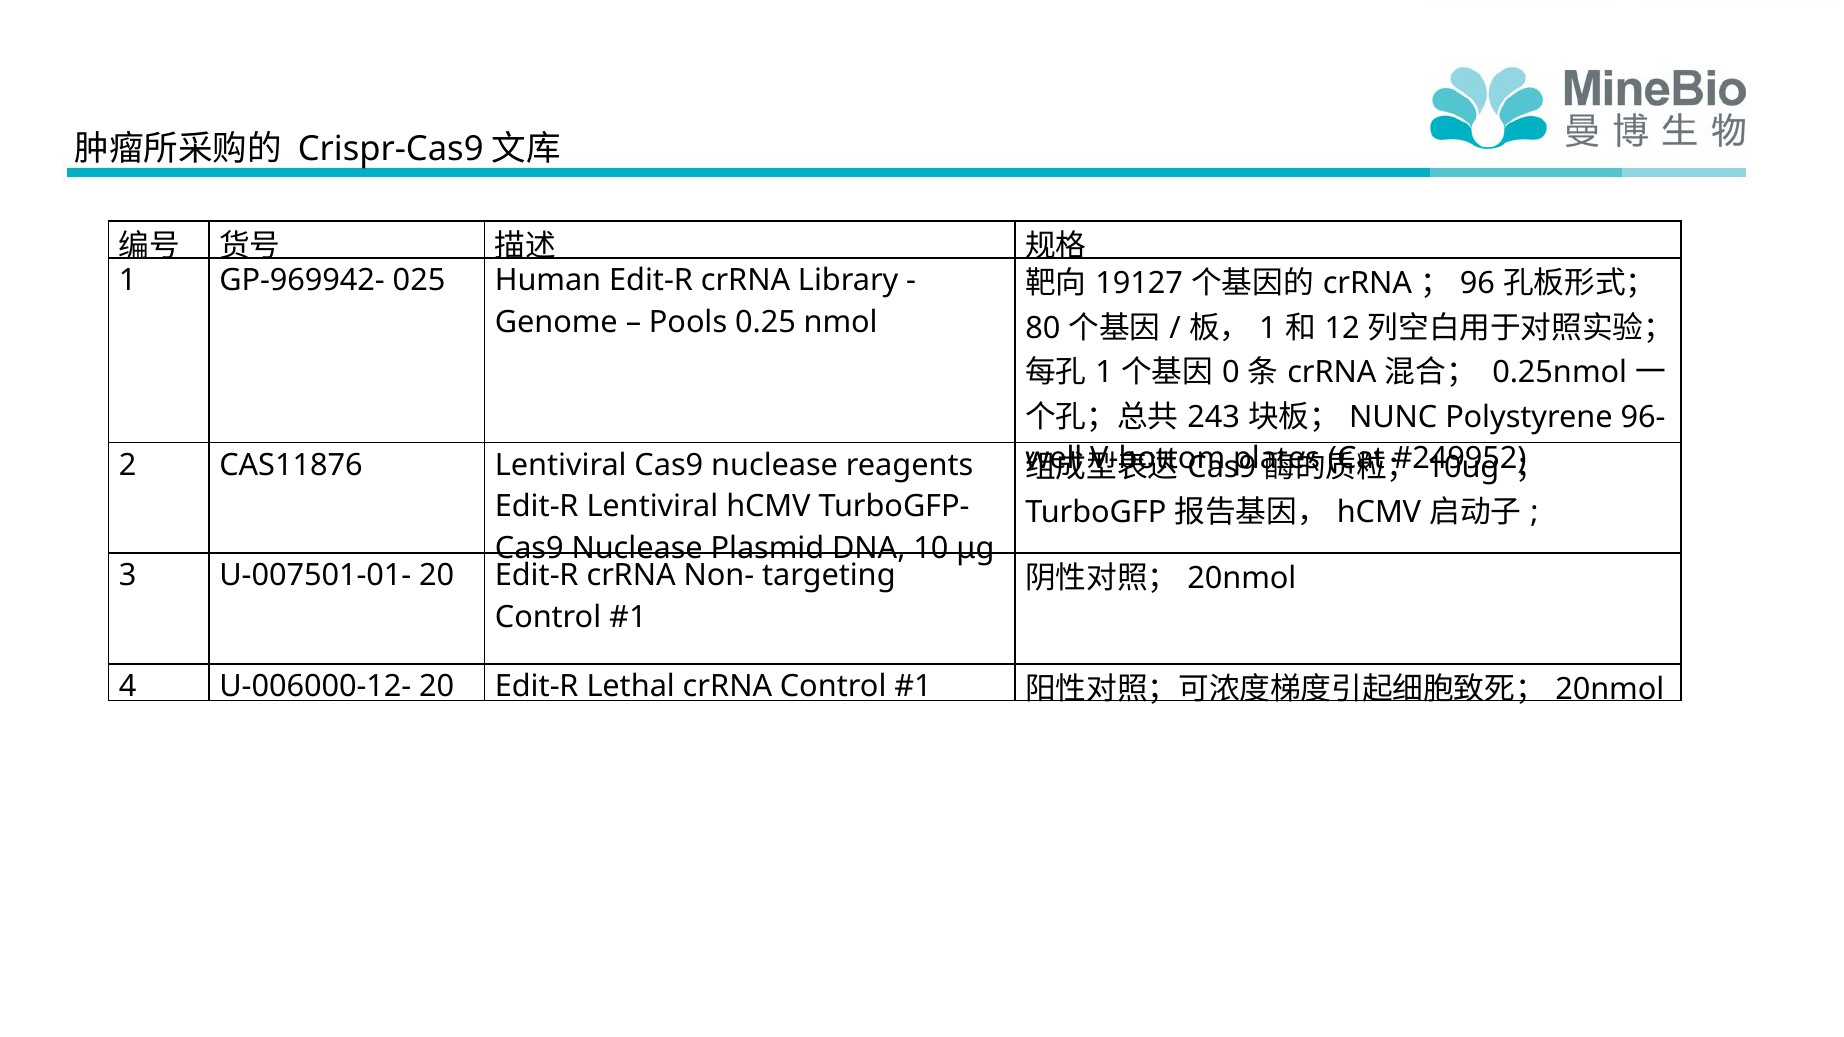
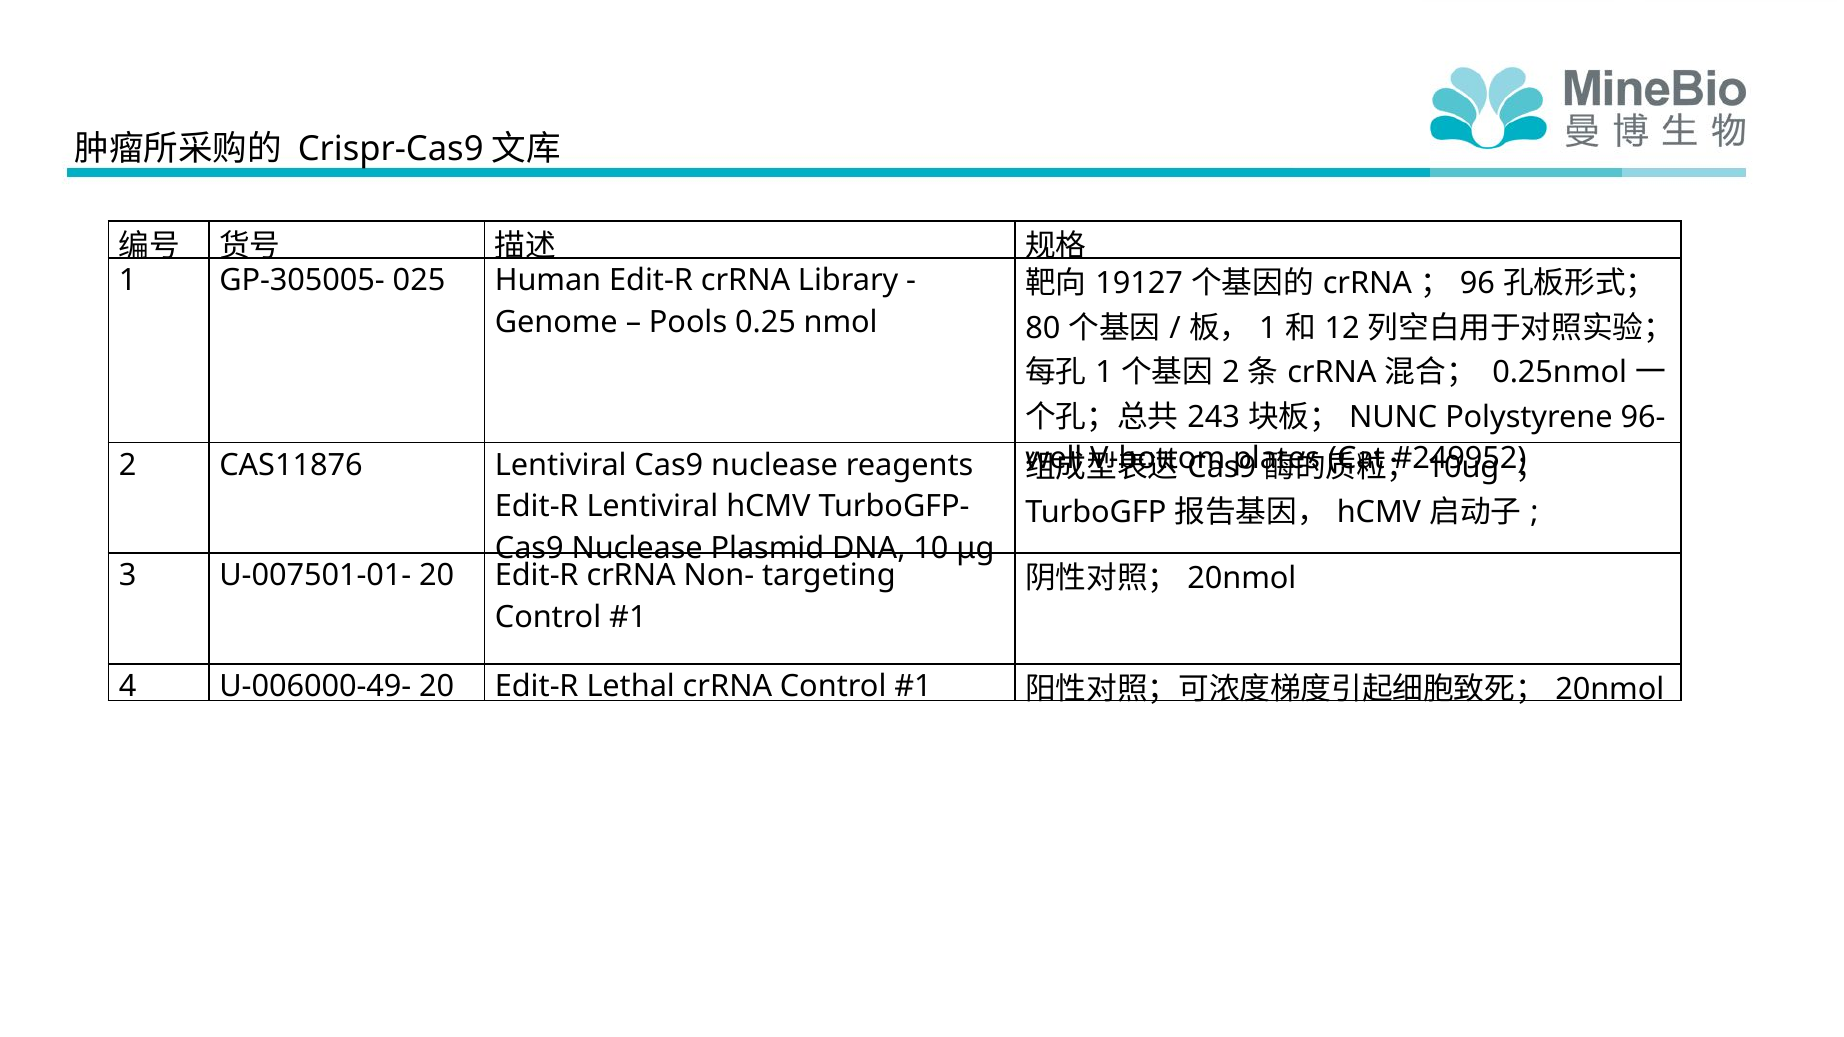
GP-969942-: GP-969942- -> GP-305005- (302, 281)
0: 0 -> 2 (1231, 373)
U-006000-12-: U-006000-12- -> U-006000-49- (315, 686)
